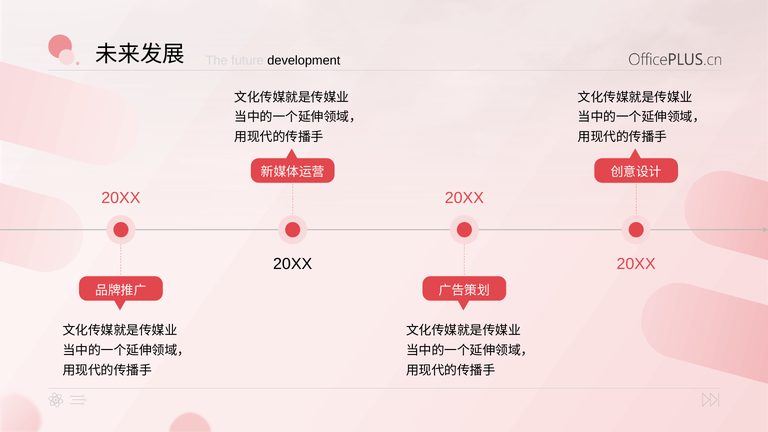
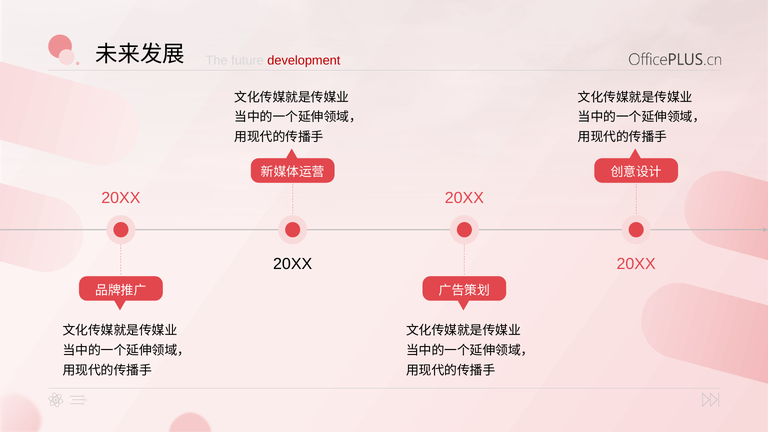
development colour: black -> red (304, 61)
